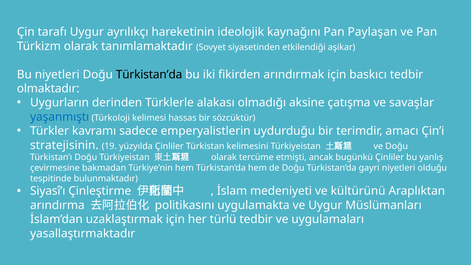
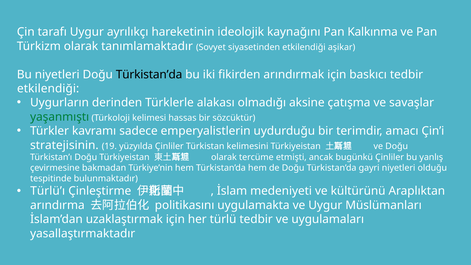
Paylaşan: Paylaşan -> Kalkınma (373, 32)
olmaktadır: olmaktadır -> etkilendiği (48, 89)
yaşanmıştı colour: blue -> green (60, 117)
Siyasî’ı: Siyasî’ı -> Türlü’ı (48, 191)
